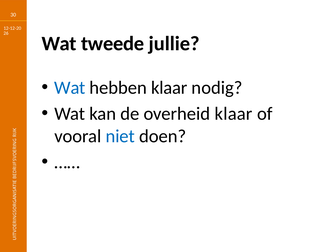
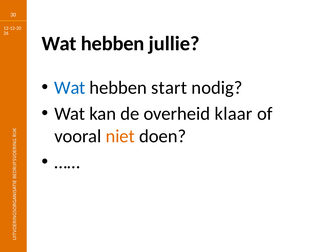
tweede: tweede -> hebben (113, 44)
hebben klaar: klaar -> start (169, 87)
niet colour: blue -> orange (120, 136)
